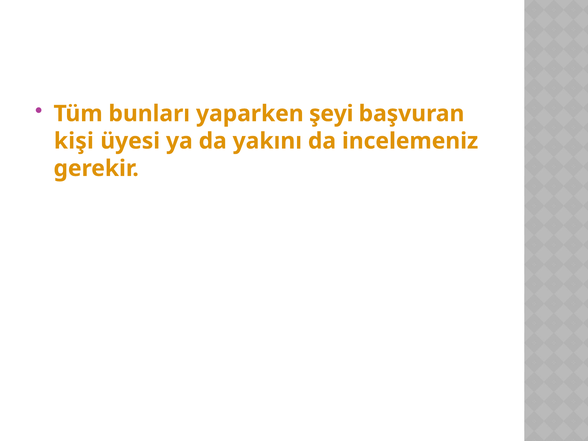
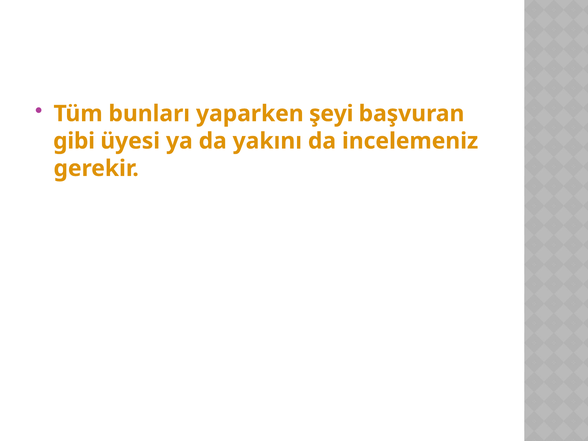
kişi: kişi -> gibi (74, 141)
